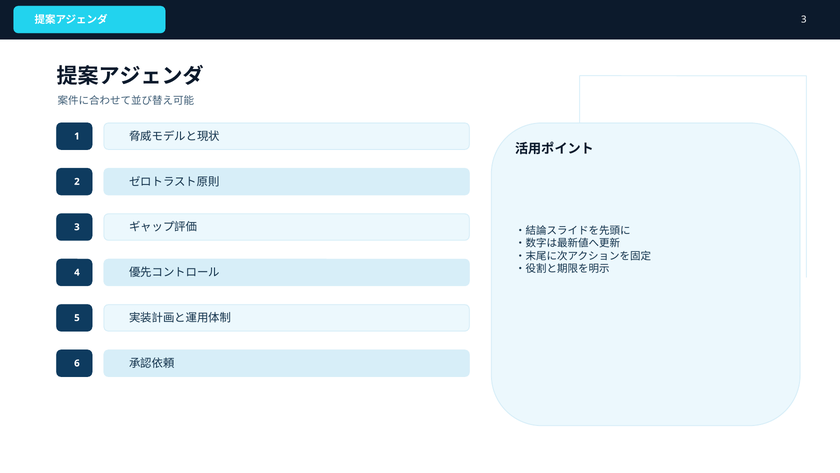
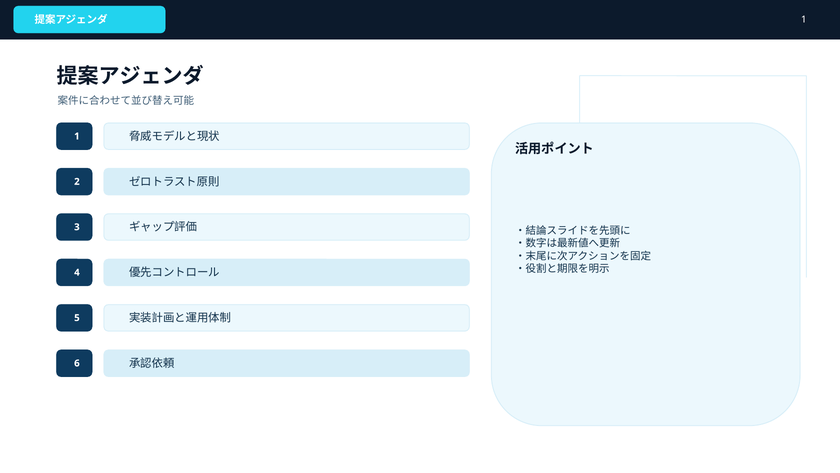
3: 3 -> 1 (804, 20)
